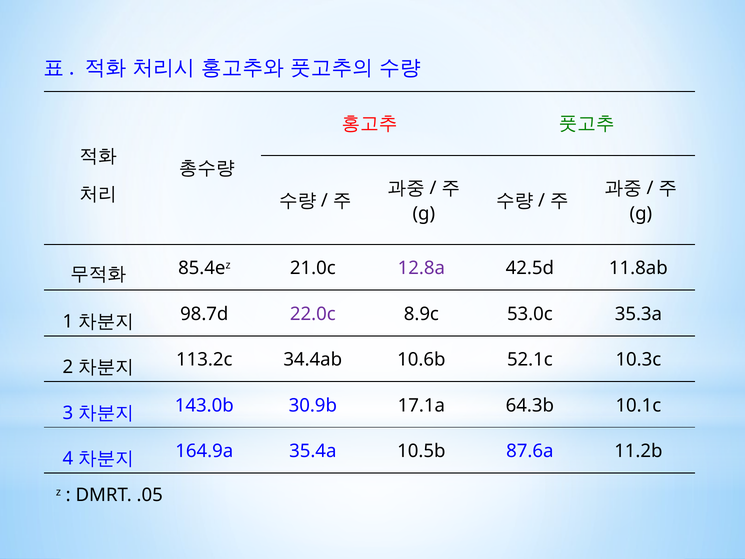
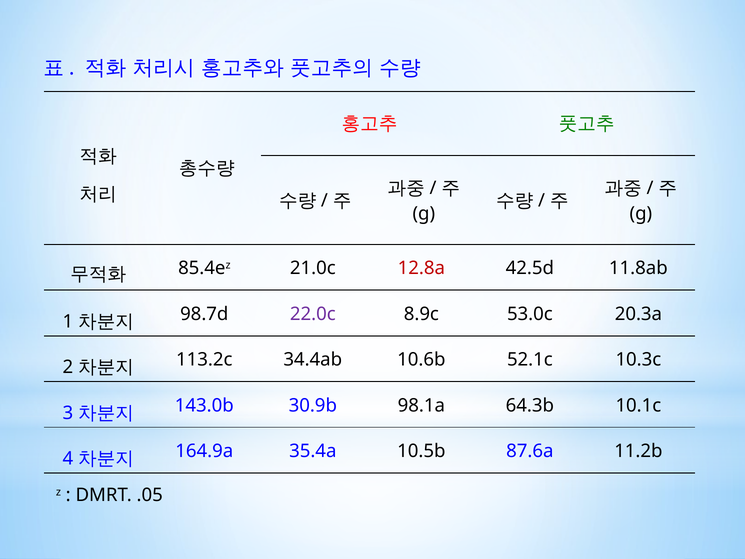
12.8a colour: purple -> red (421, 268)
35.3a: 35.3a -> 20.3a (638, 314)
17.1a: 17.1a -> 98.1a (421, 405)
